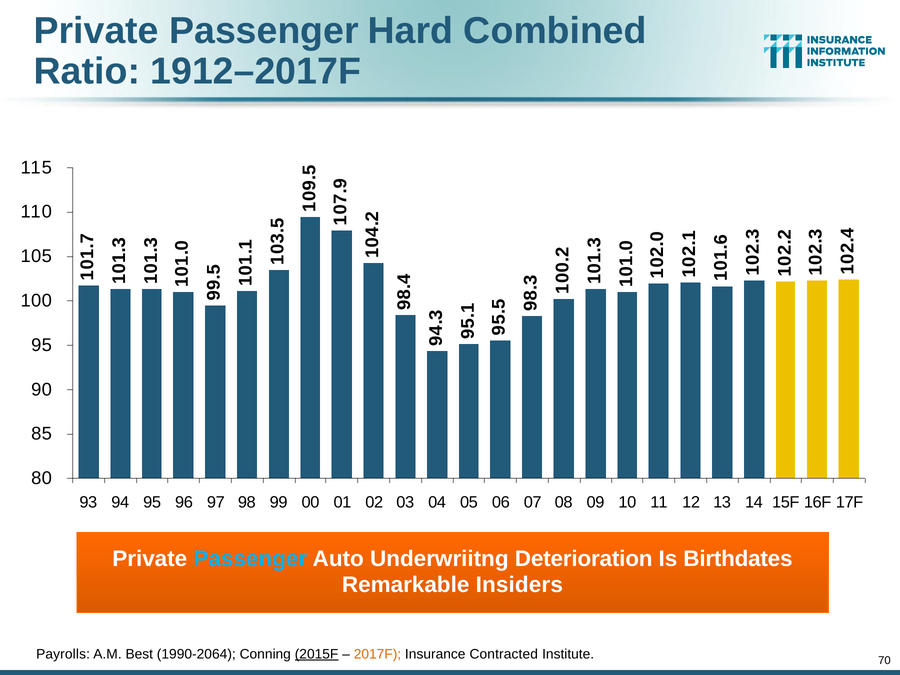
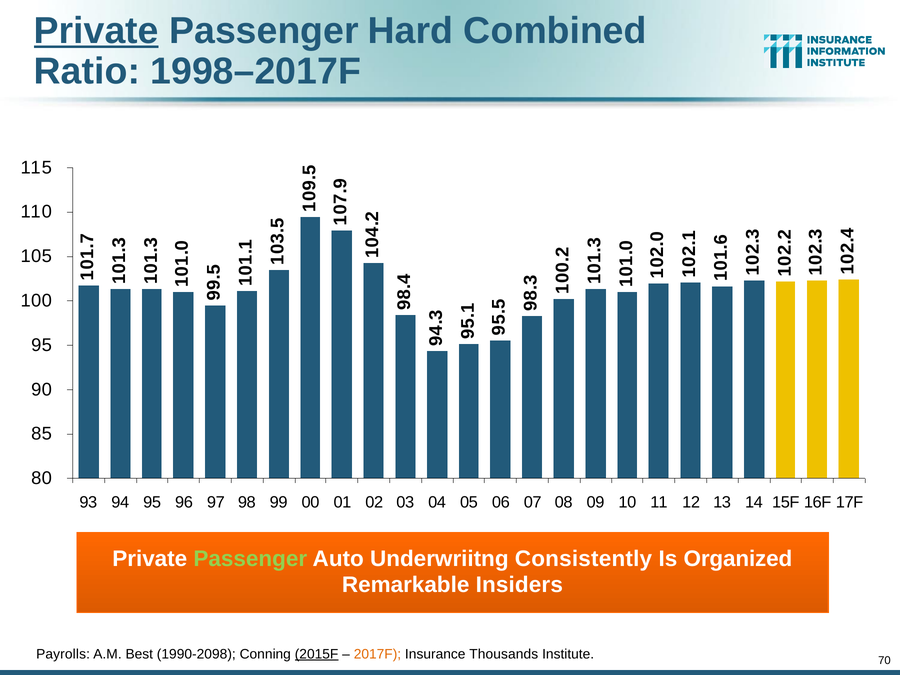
Private underline: none -> present (96, 31)
1912–2017F: 1912–2017F -> 1998–2017F (256, 71)
Passenger colour: light blue -> light green (250, 559)
Deterioration: Deterioration -> Consistently (583, 559)
Birthdates: Birthdates -> Organized (738, 559)
1990-2064: 1990-2064 -> 1990-2098 (196, 654)
Contracted: Contracted -> Thousands (504, 654)
